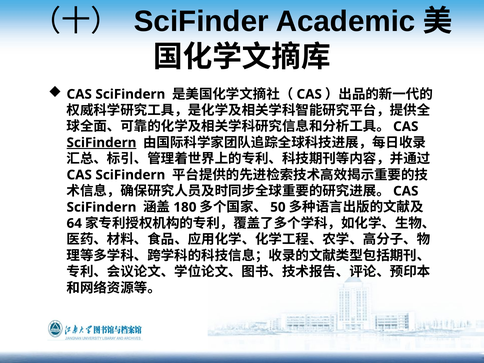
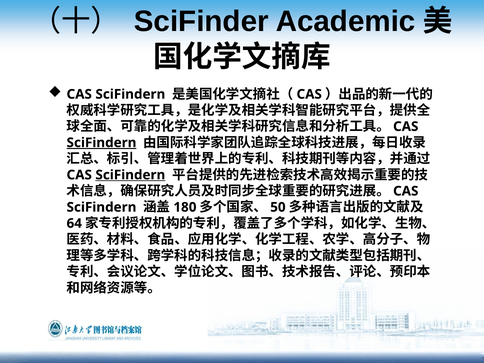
SciFindern underline: none -> present (130, 175)
